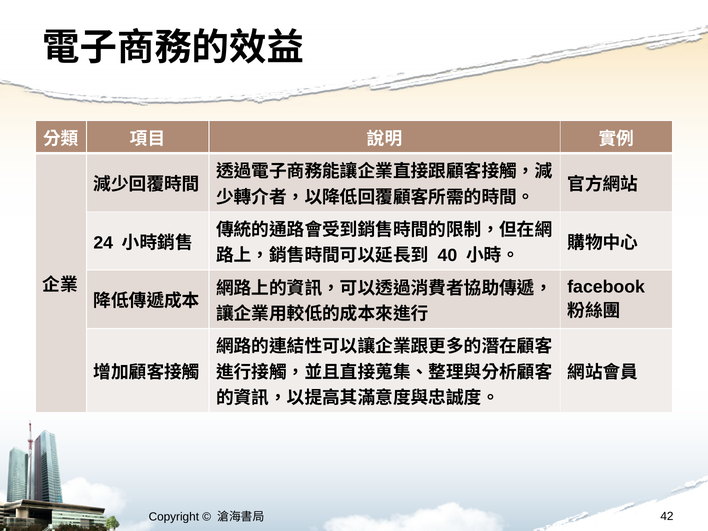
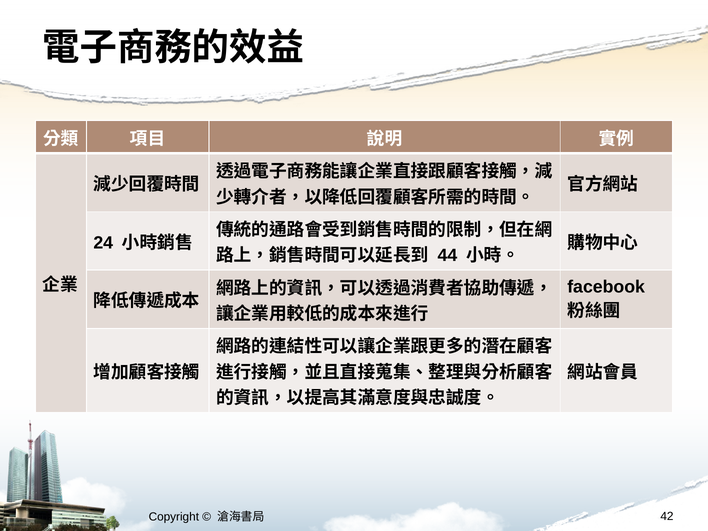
40: 40 -> 44 (447, 256)
